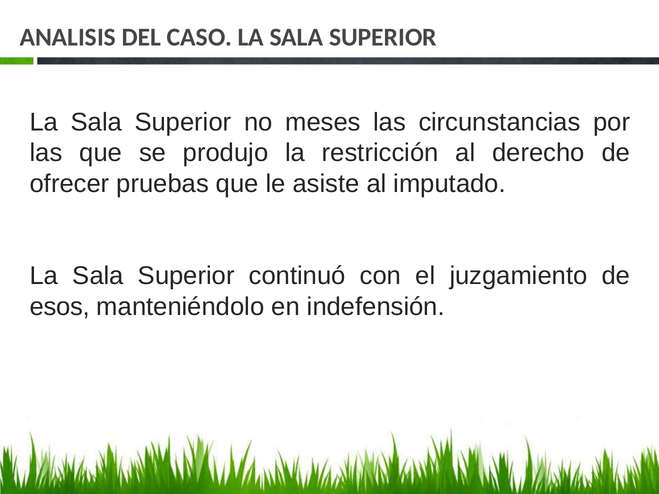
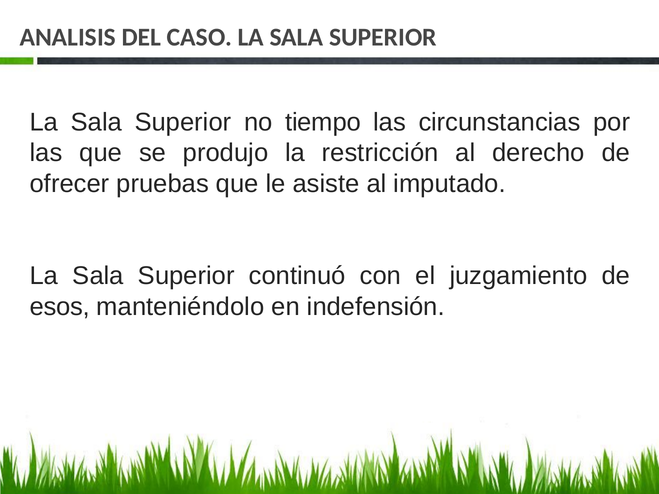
meses: meses -> tiempo (323, 122)
